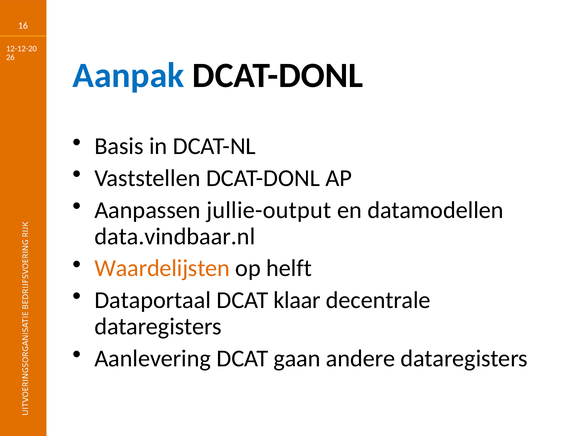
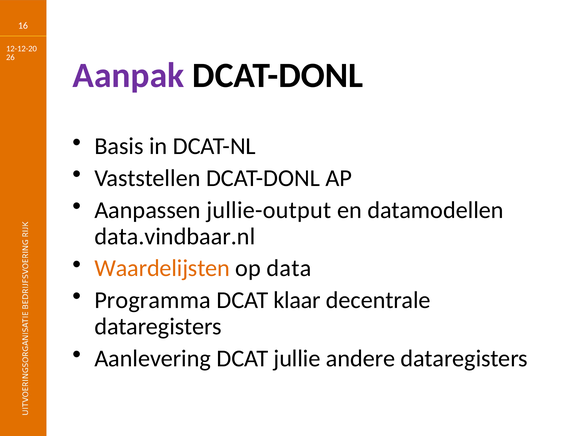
Aanpak colour: blue -> purple (128, 76)
helft: helft -> data (289, 269)
Dataportaal: Dataportaal -> Programma (153, 301)
gaan: gaan -> jullie (297, 359)
